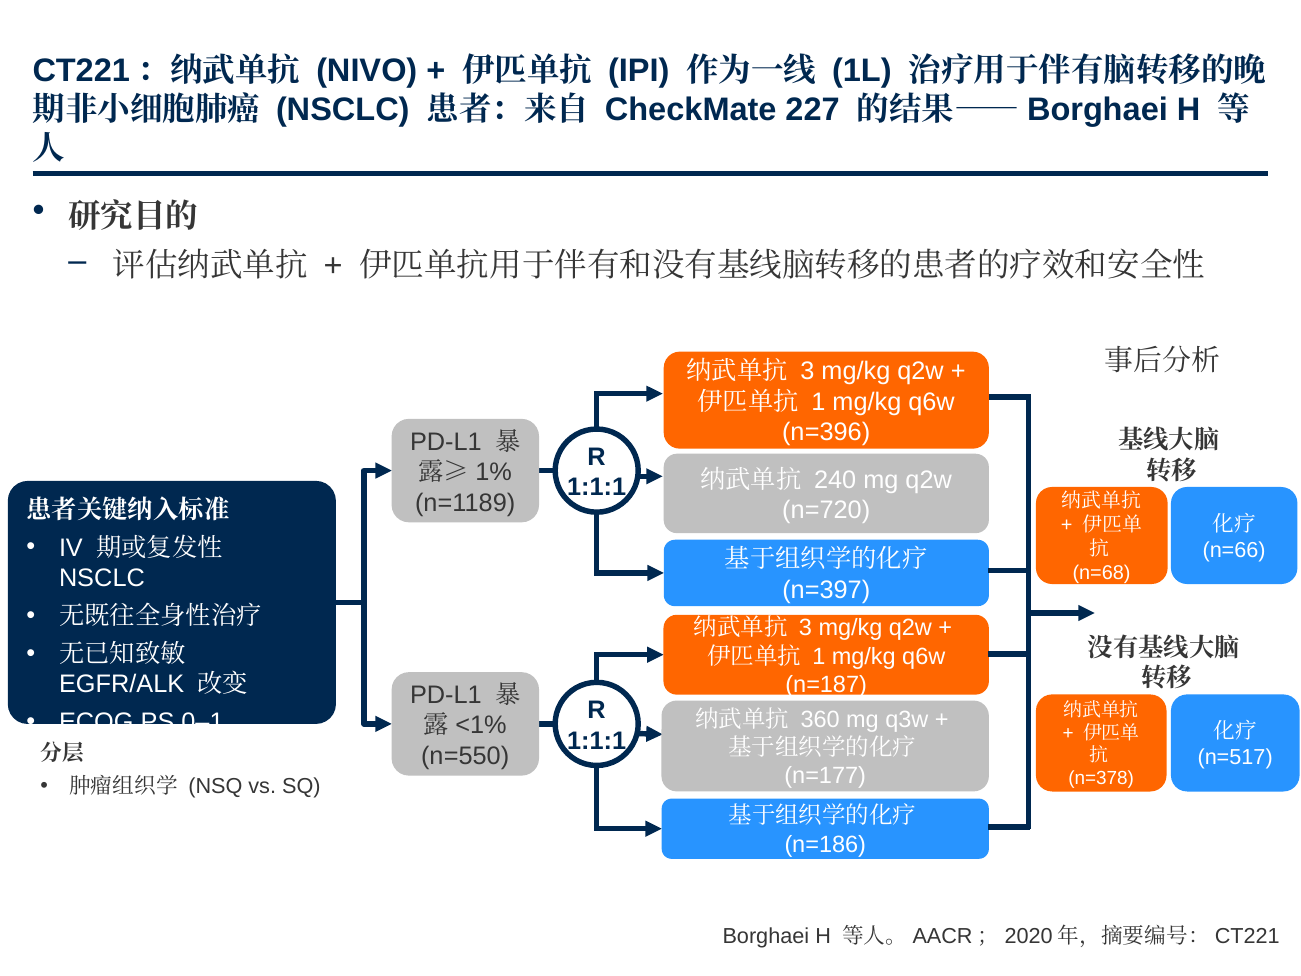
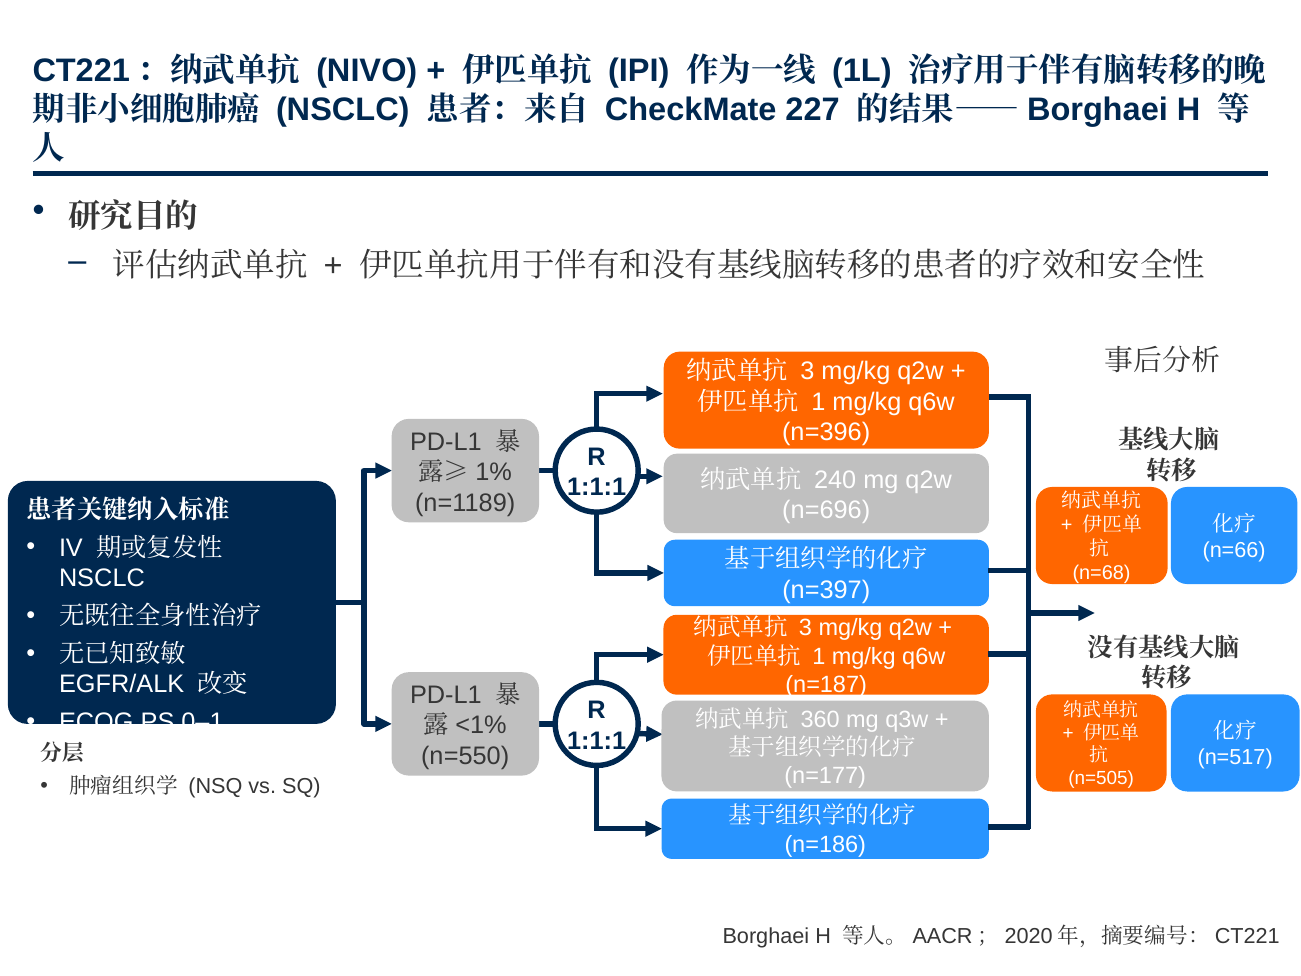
n=720: n=720 -> n=696 (826, 510)
n=378: n=378 -> n=505 (1101, 778)
